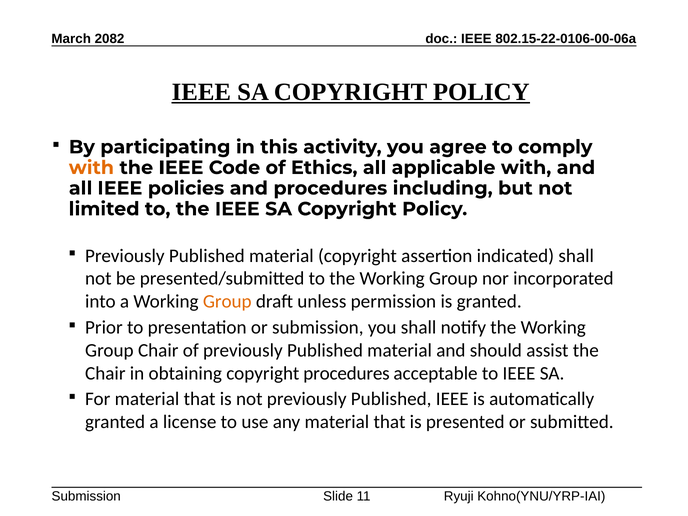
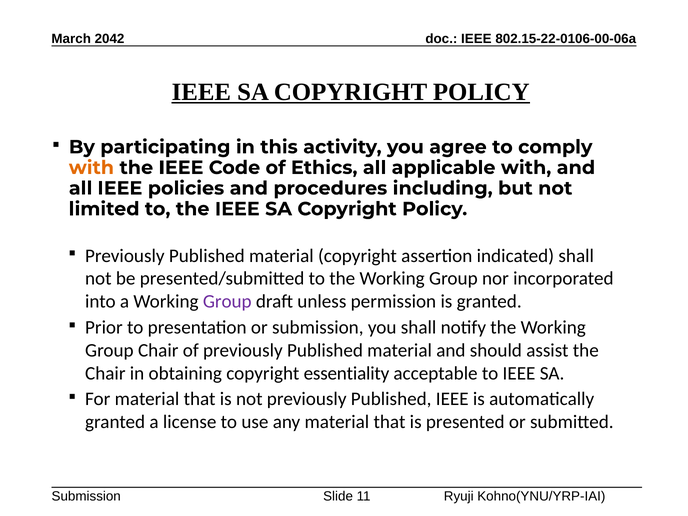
2082: 2082 -> 2042 (110, 39)
Group colour: orange -> purple (227, 302)
copyright procedures: procedures -> essentiality (346, 373)
